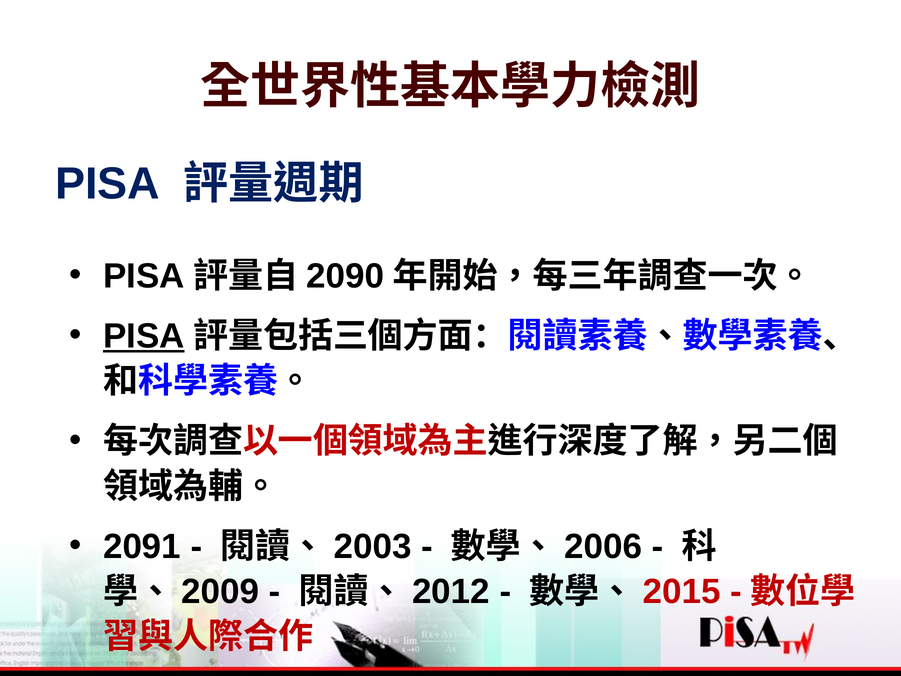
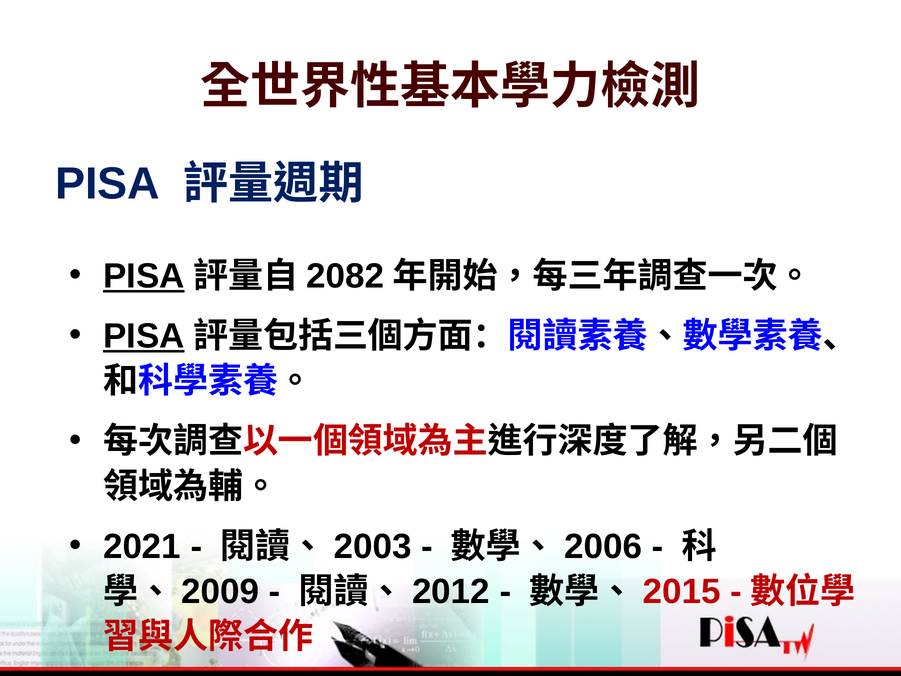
PISA underline: none -> present (144, 276)
2090: 2090 -> 2082 (345, 276)
2091: 2091 -> 2021 (142, 546)
